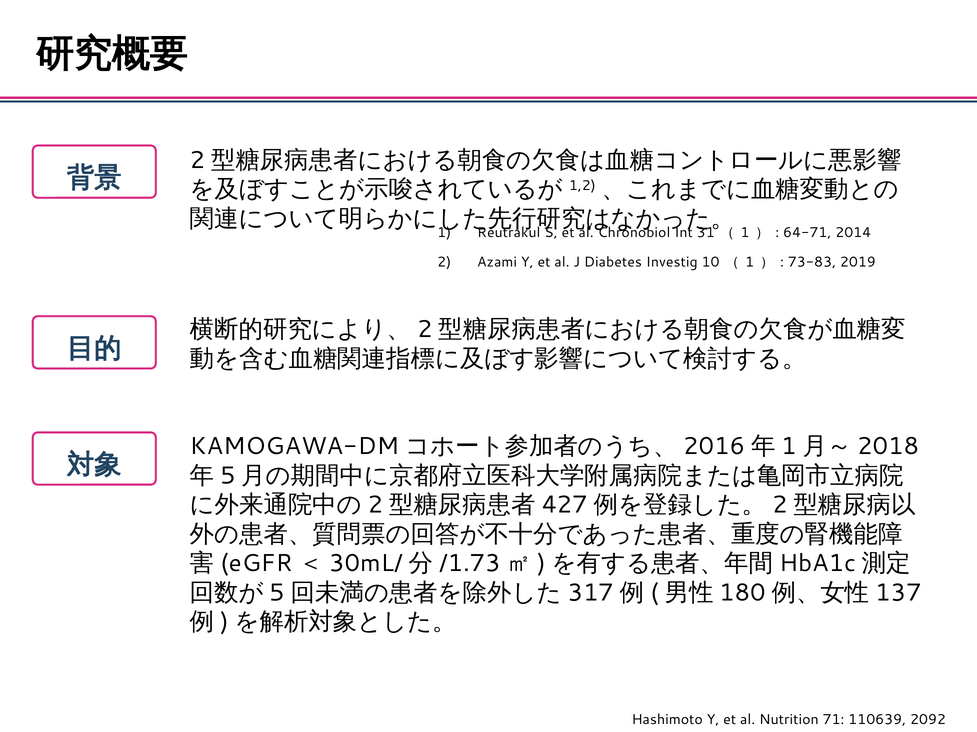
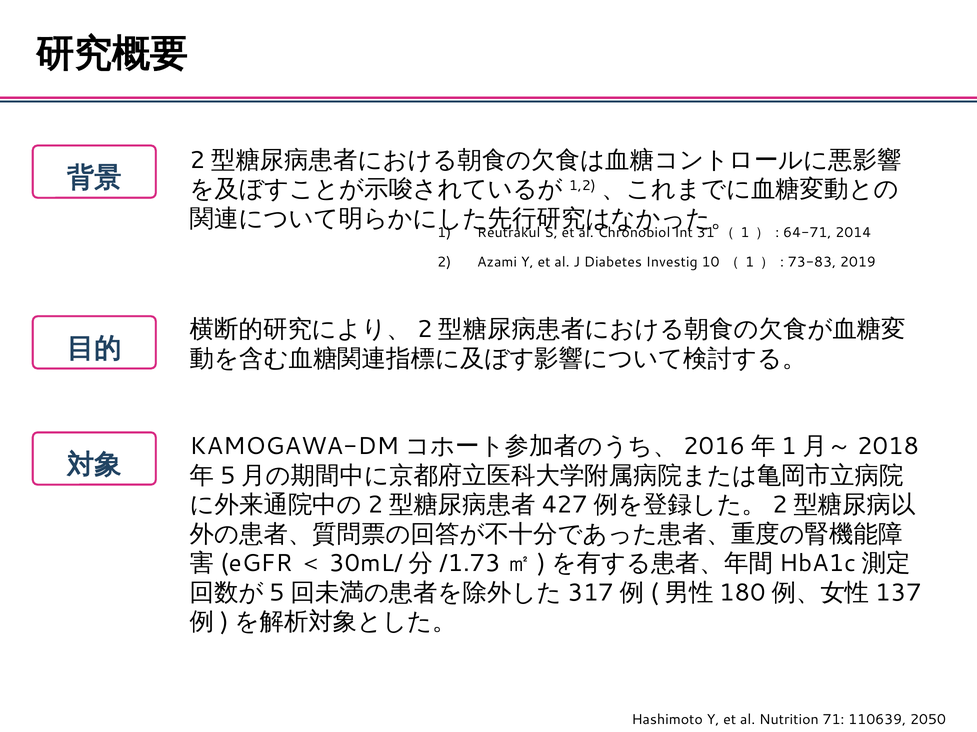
2092: 2092 -> 2050 (928, 720)
